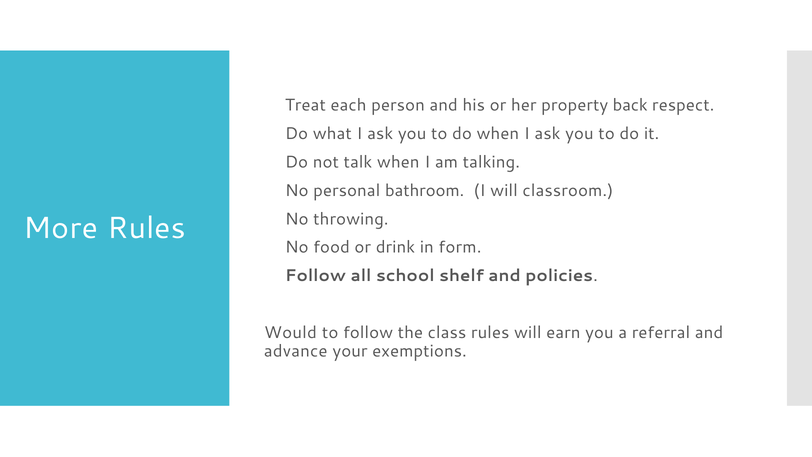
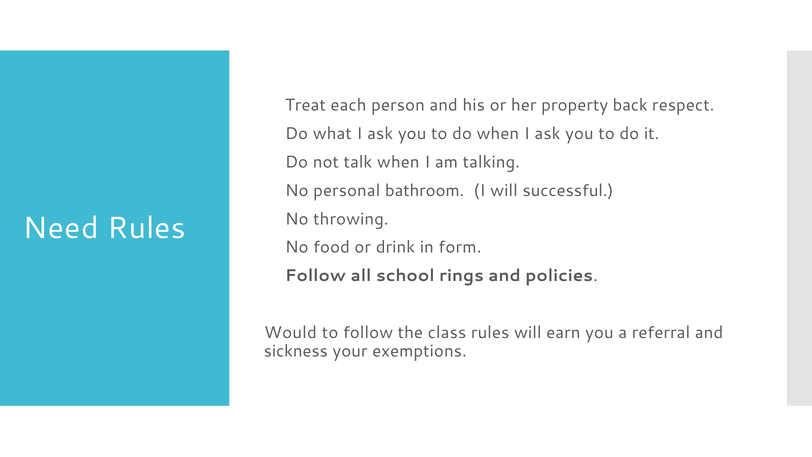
classroom: classroom -> successful (568, 190)
More: More -> Need (61, 228)
shelf: shelf -> rings (462, 276)
advance: advance -> sickness (296, 351)
